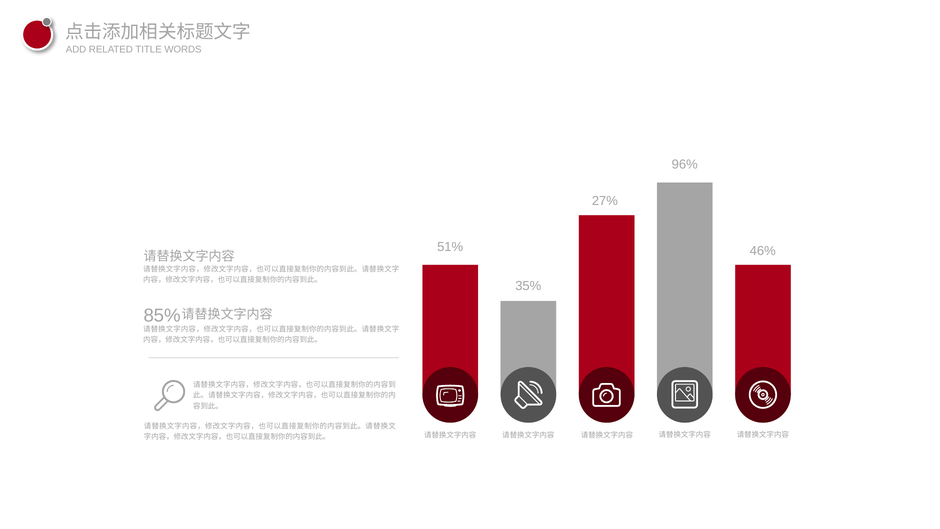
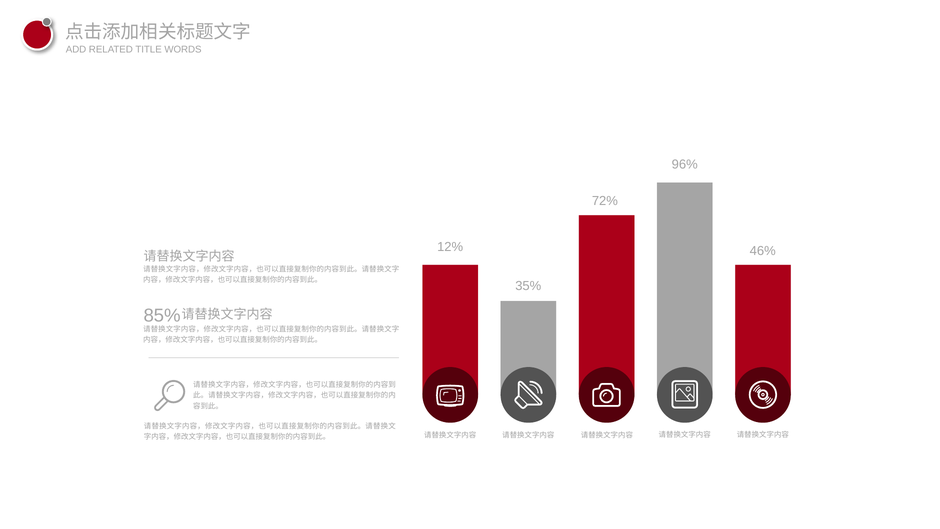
27%: 27% -> 72% (605, 201)
51%: 51% -> 12% (450, 247)
